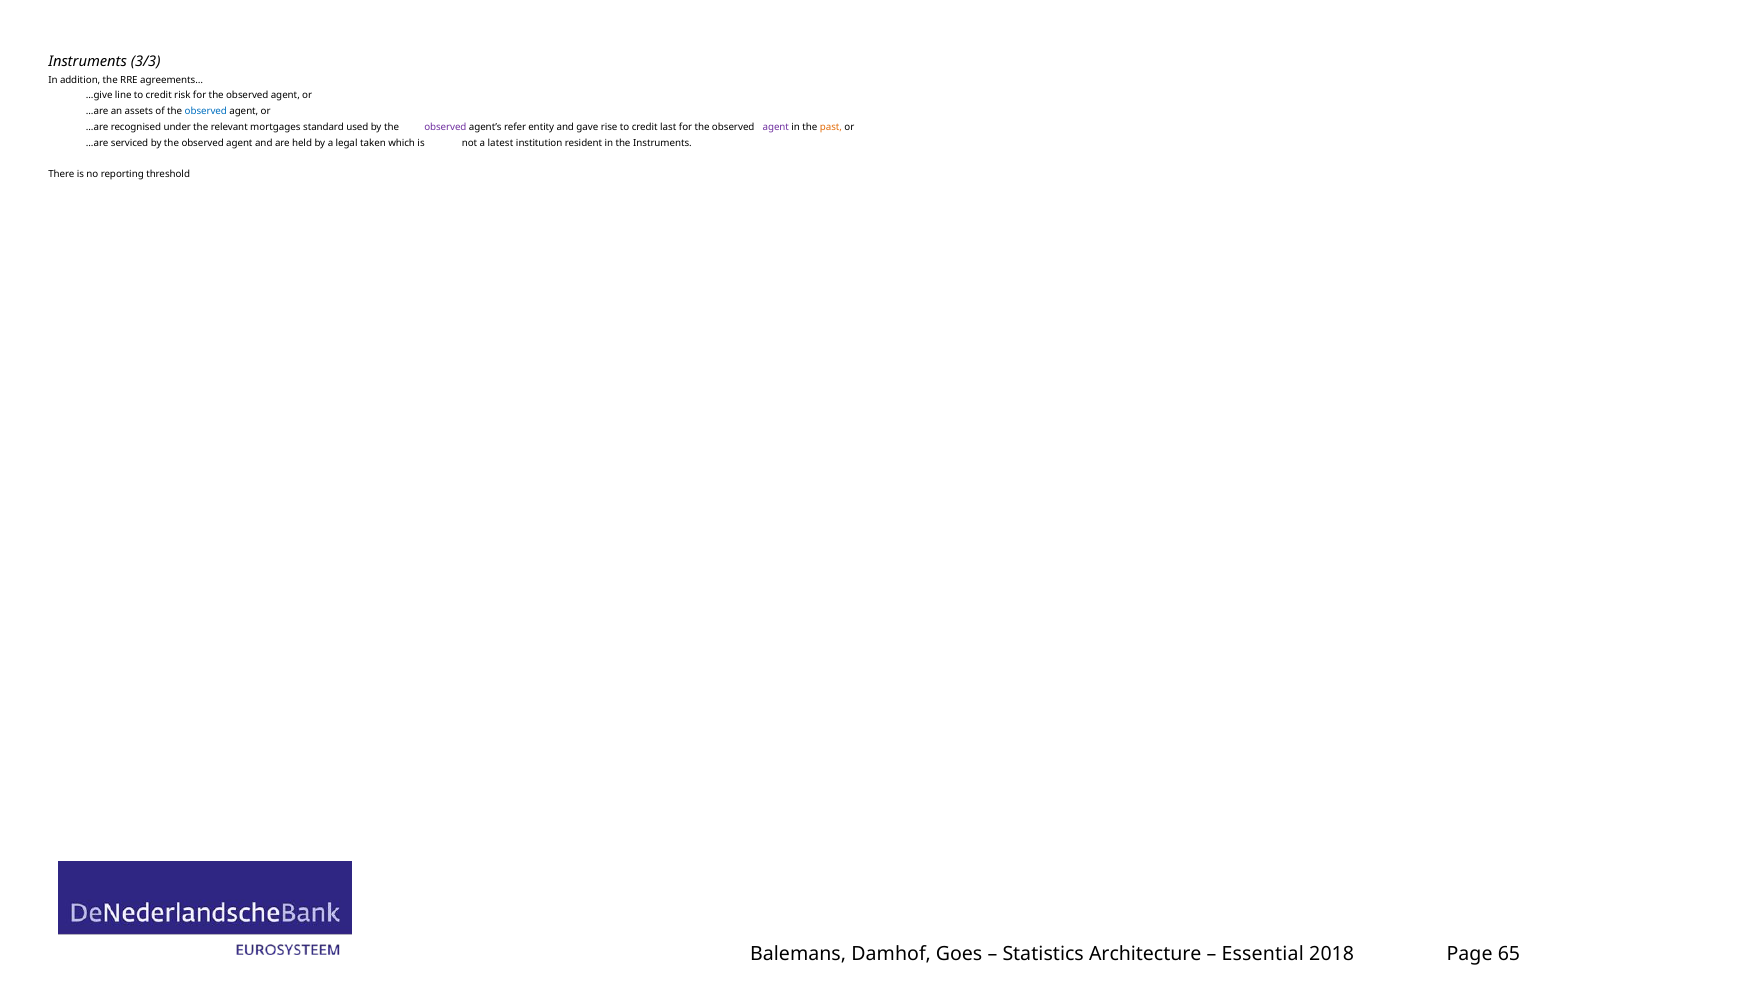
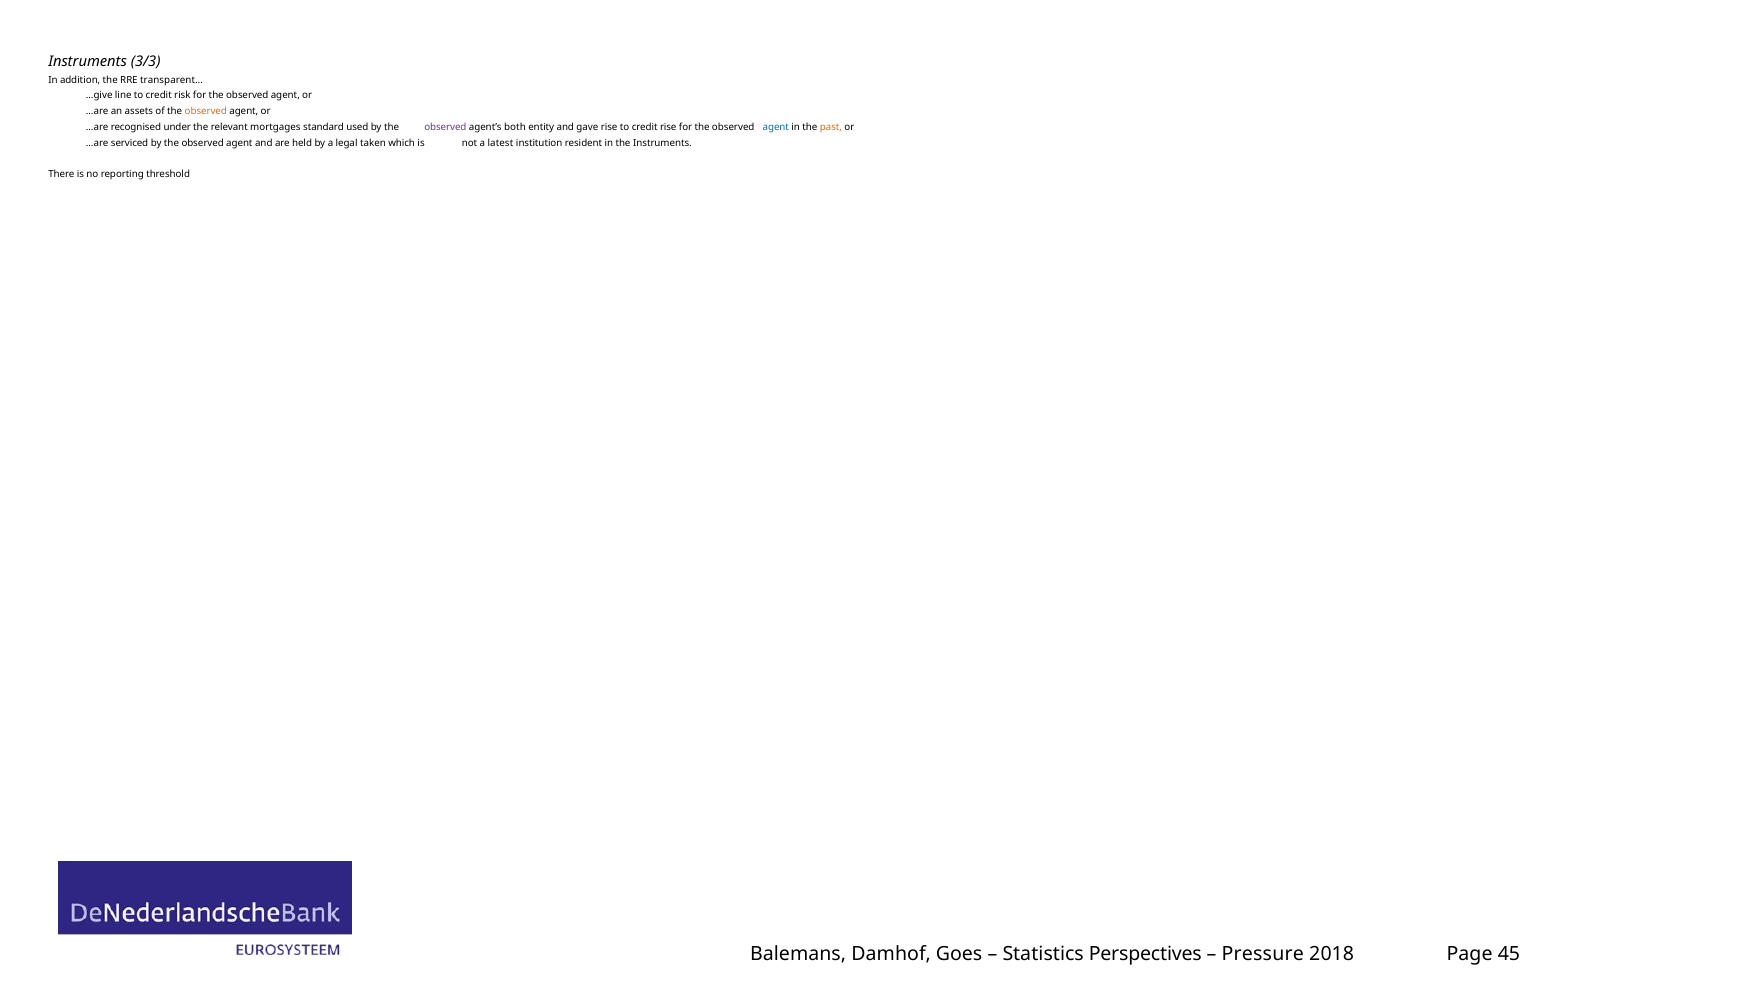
agreements…: agreements… -> transparent… (172, 80)
observed colour: blue -> orange (206, 112)
refer: refer -> both (515, 127)
credit last: last -> rise (668, 127)
agent colour: purple -> blue (776, 127)
Architecture: Architecture -> Perspectives (1145, 954)
Essential: Essential -> Pressure (1263, 954)
65: 65 -> 45 (1509, 954)
